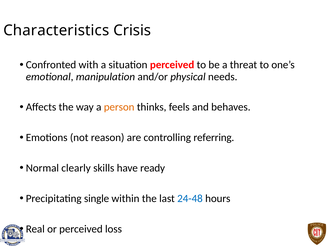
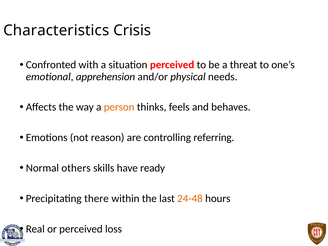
manipulation: manipulation -> apprehension (106, 77)
clearly: clearly -> others (76, 168)
single: single -> there (96, 198)
24-48 colour: blue -> orange (190, 198)
